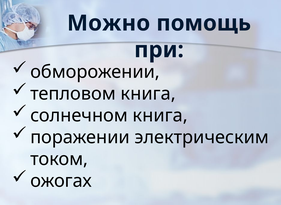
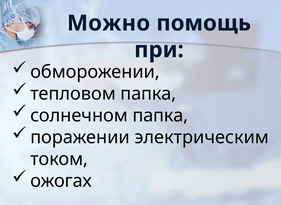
тепловом книга: книга -> папка (148, 94)
солнечном книга: книга -> папка (160, 115)
